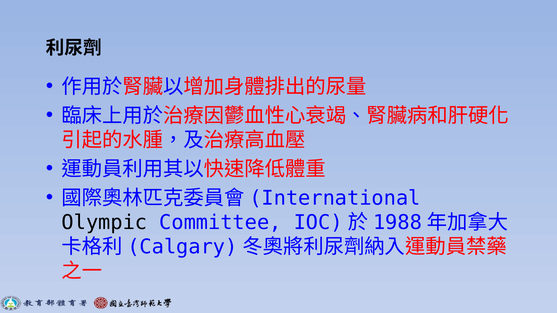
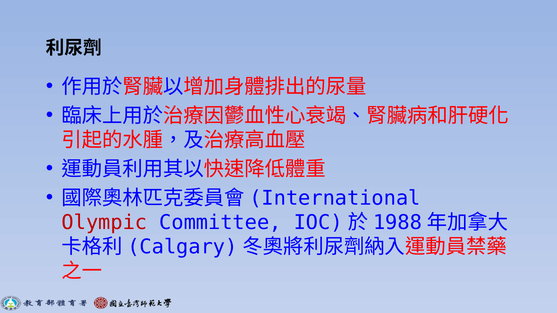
Olympic colour: black -> red (104, 223)
